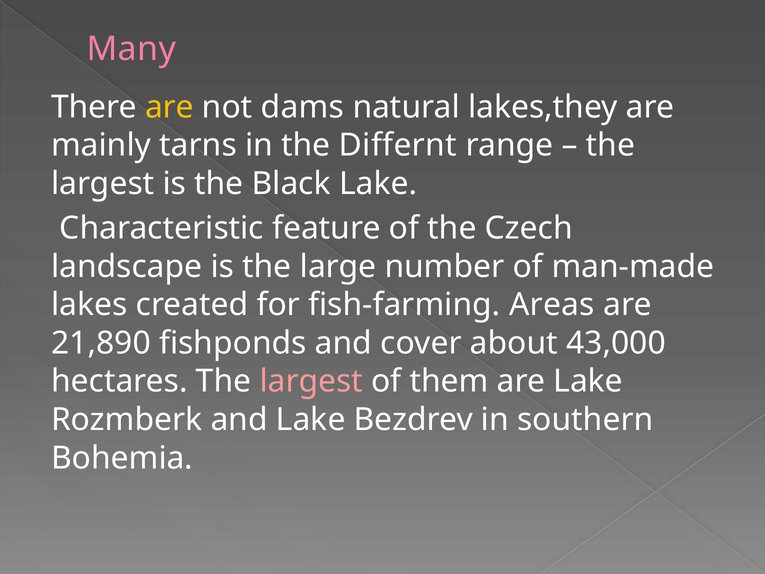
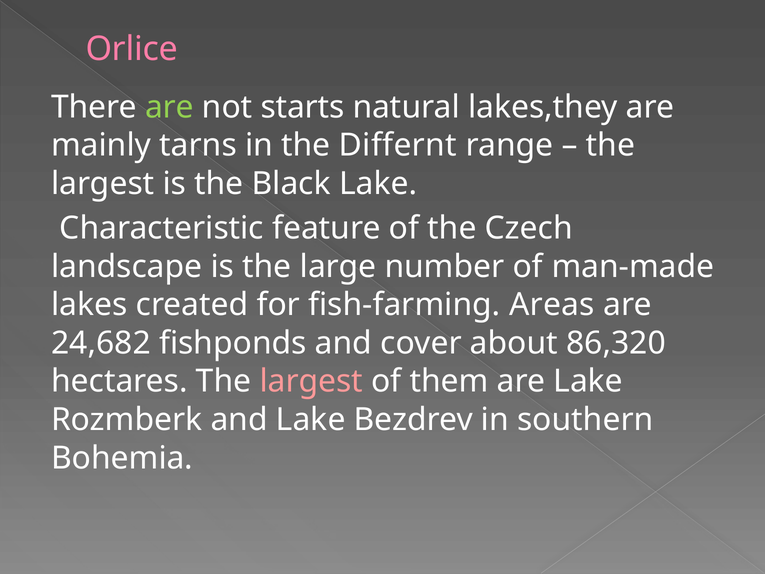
Many: Many -> Orlice (132, 49)
are colour: yellow -> light green (170, 107)
dams: dams -> starts (303, 107)
21,890: 21,890 -> 24,682 (101, 343)
43,000: 43,000 -> 86,320 (616, 343)
